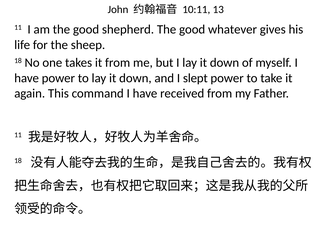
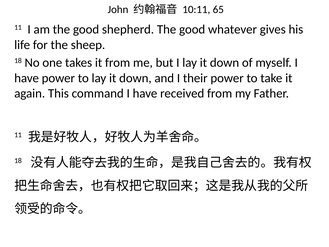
13: 13 -> 65 (218, 10)
slept: slept -> their (195, 78)
